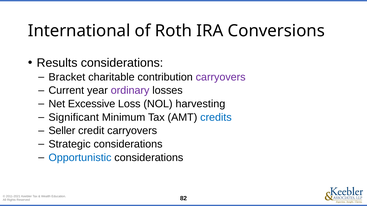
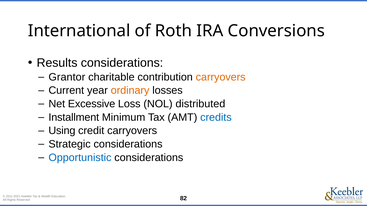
Bracket: Bracket -> Grantor (67, 77)
carryovers colour: purple -> orange (221, 77)
ordinary colour: purple -> orange (130, 91)
harvesting: harvesting -> distributed (200, 104)
Significant: Significant -> Installment (74, 118)
Seller: Seller -> Using (62, 131)
